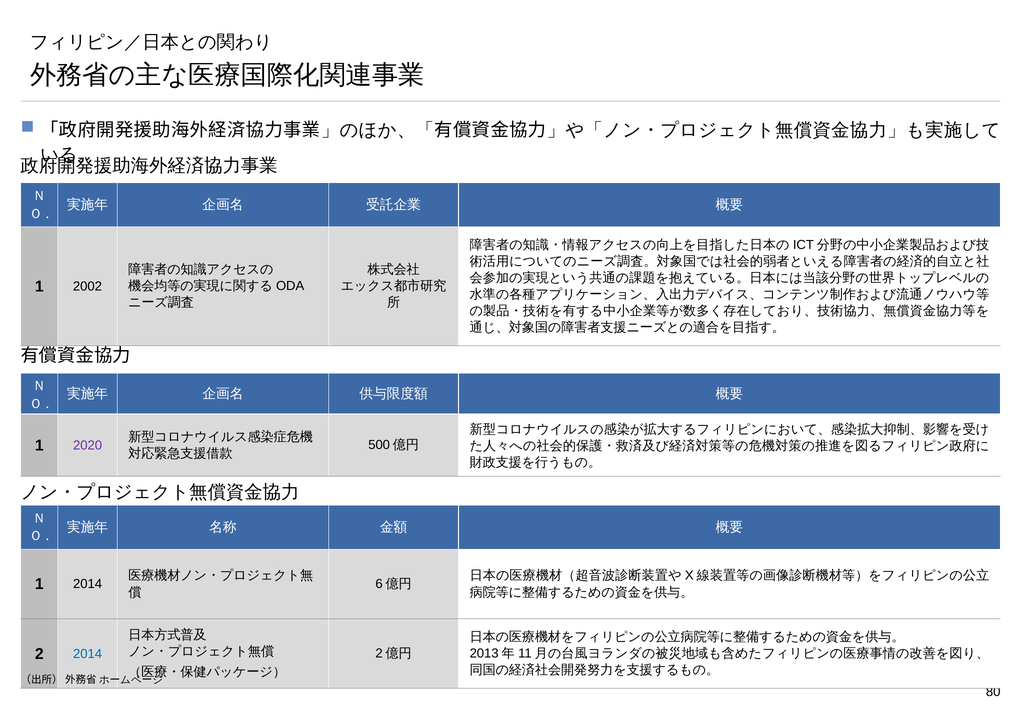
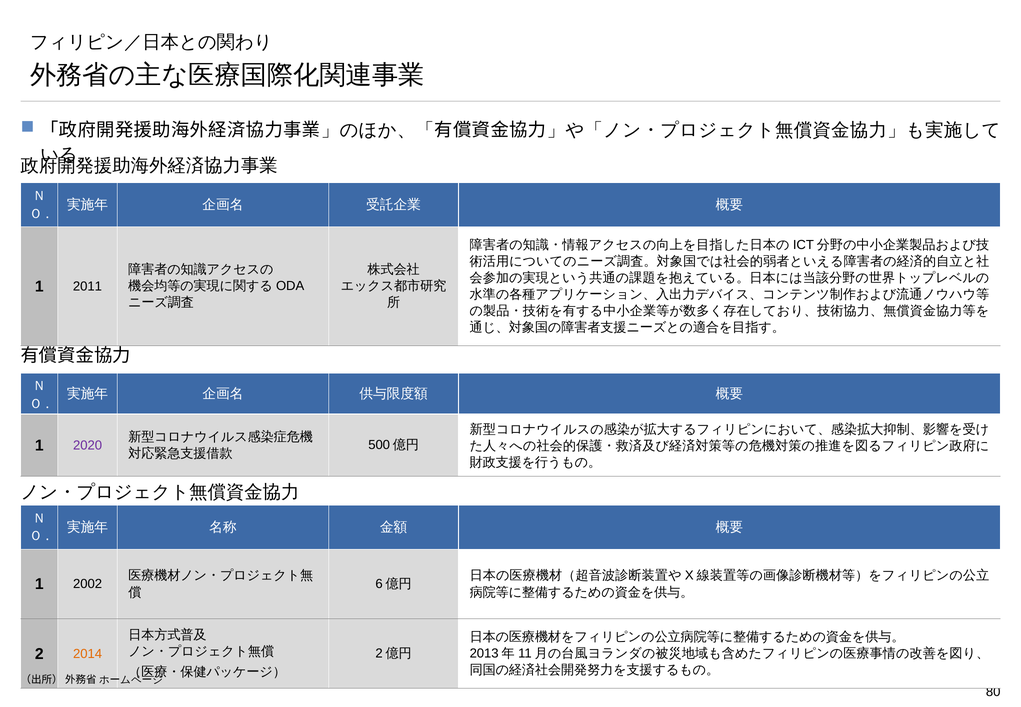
2002: 2002 -> 2011 (87, 286)
1 2014: 2014 -> 2002 (88, 584)
2014 colour: blue -> orange (88, 654)
